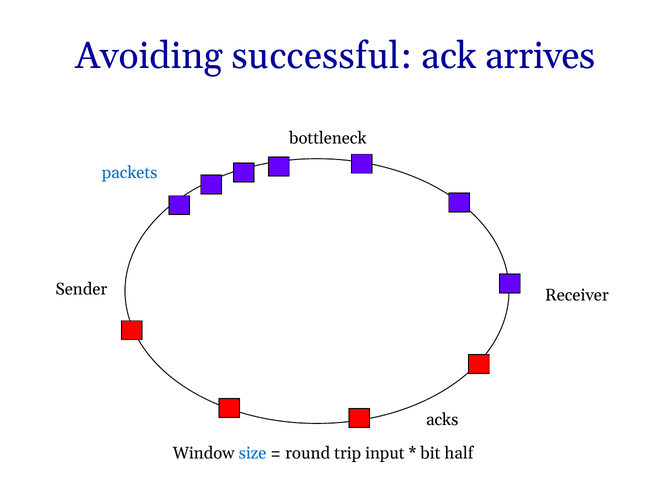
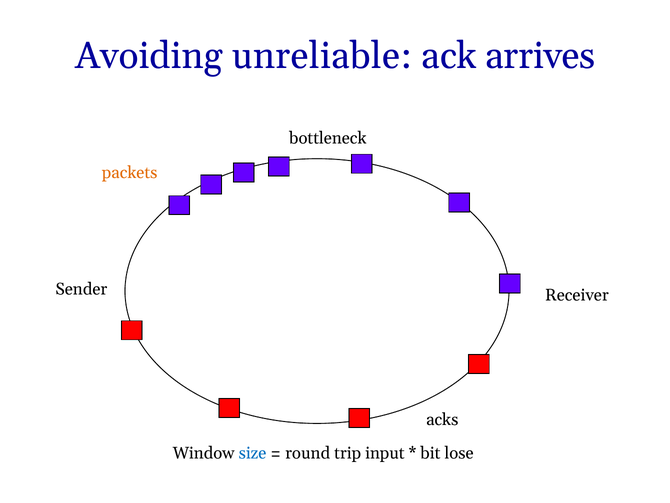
successful: successful -> unreliable (322, 56)
packets colour: blue -> orange (130, 173)
half: half -> lose (459, 453)
